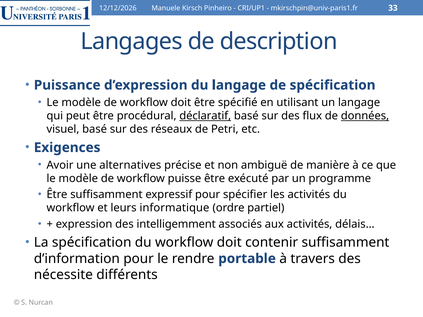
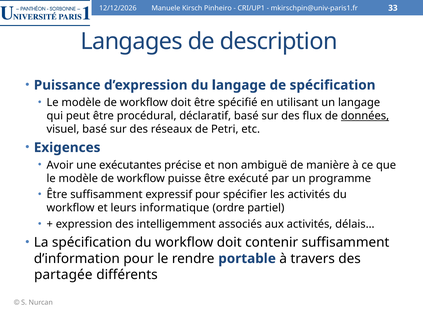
déclaratif underline: present -> none (205, 116)
alternatives: alternatives -> exécutantes (130, 165)
nécessite: nécessite -> partagée (63, 275)
